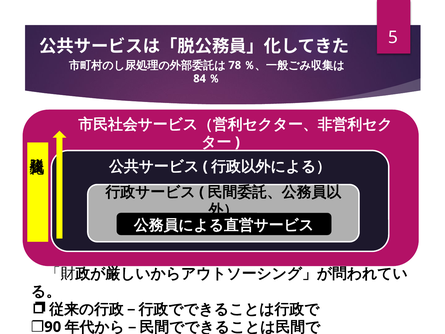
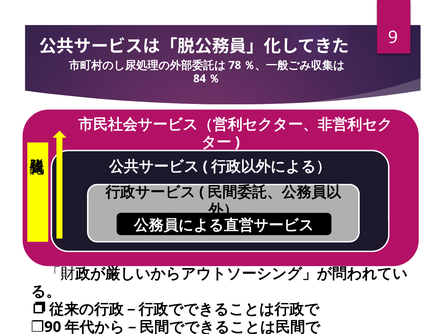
5: 5 -> 9 (393, 38)
